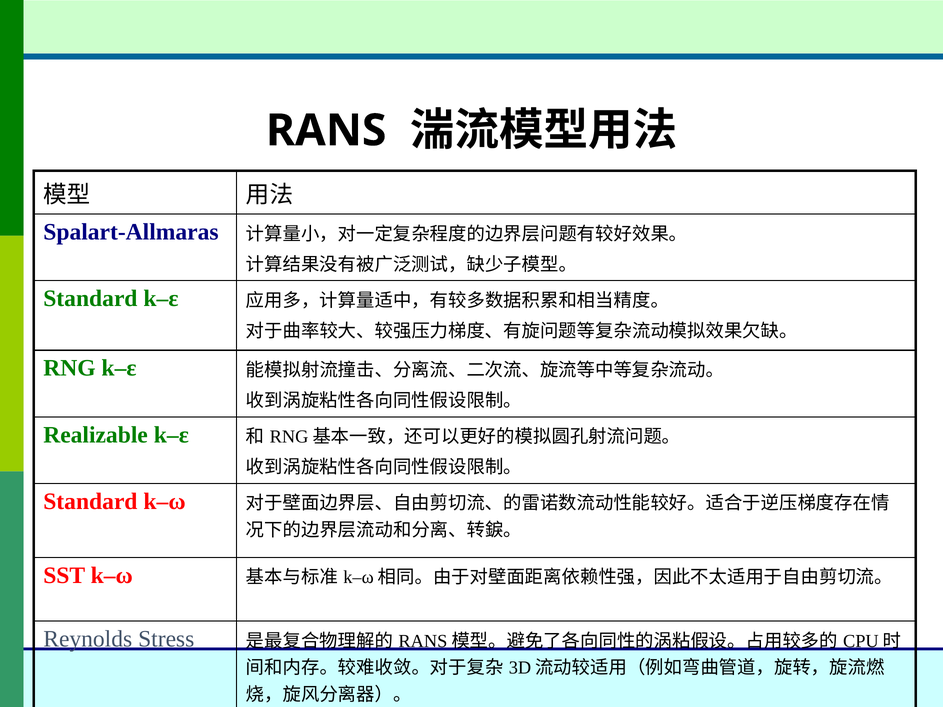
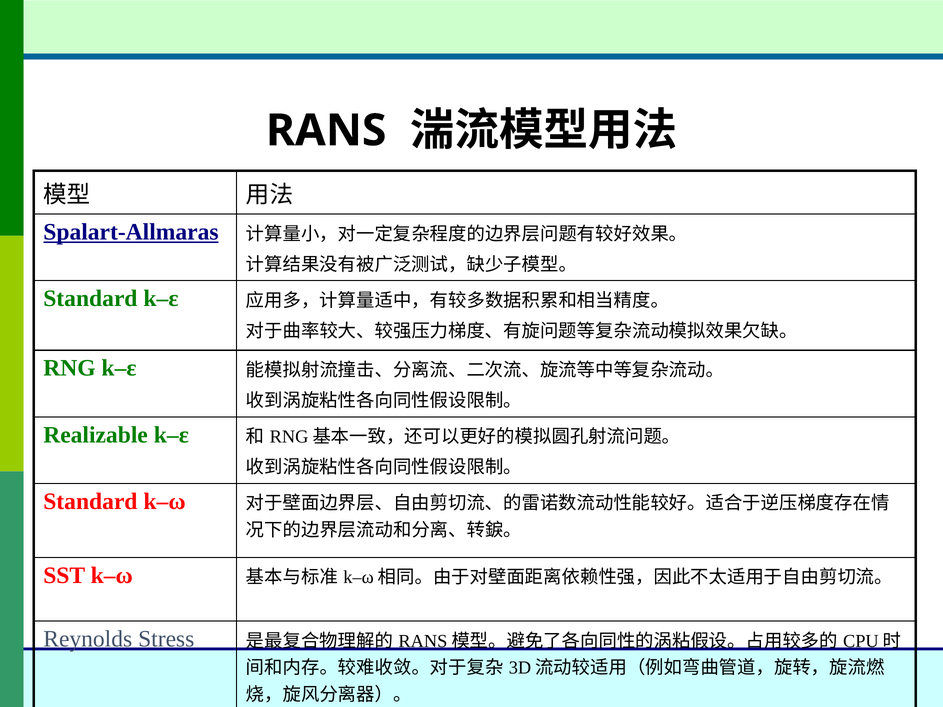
Spalart-Allmaras underline: none -> present (131, 232)
